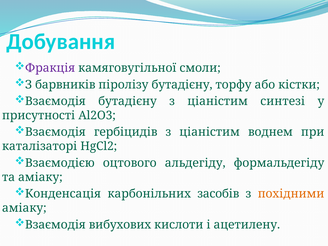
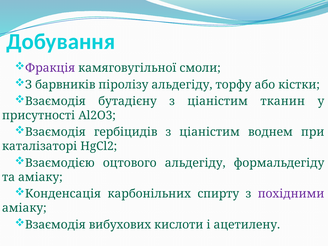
піролізу бутадієну: бутадієну -> альдегіду (182, 85)
синтезі: синтезі -> тканин (283, 101)
засобів: засобів -> спирту (218, 194)
похідними colour: orange -> purple (291, 194)
